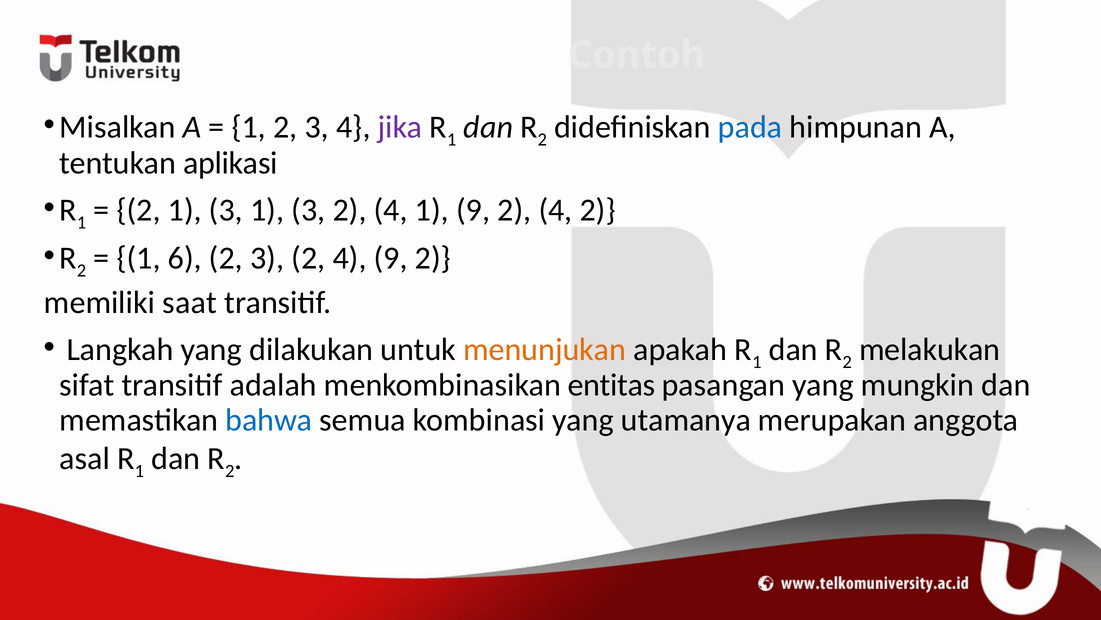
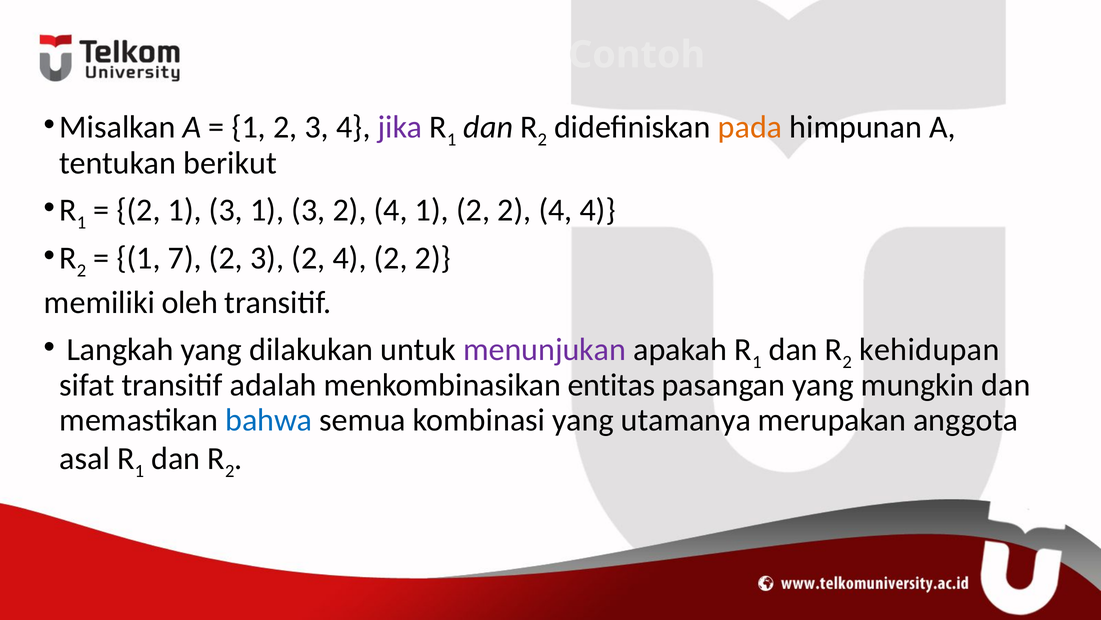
pada colour: blue -> orange (750, 127)
aplikasi: aplikasi -> berikut (230, 163)
4 1 9: 9 -> 2 (473, 210)
4 2: 2 -> 4 (598, 210)
6: 6 -> 7 (185, 258)
4 9: 9 -> 2 (391, 258)
saat: saat -> oleh (190, 302)
menunjukan colour: orange -> purple (545, 349)
melakukan: melakukan -> kehidupan (929, 349)
